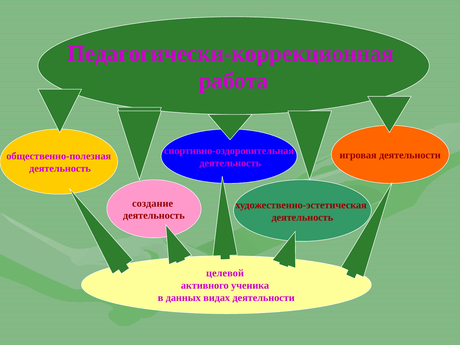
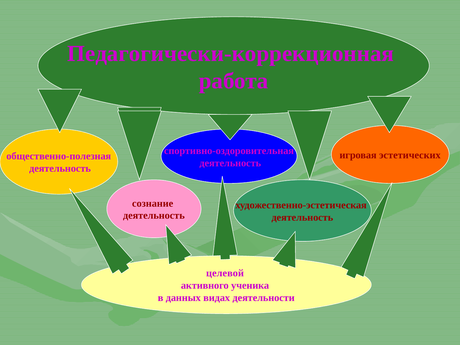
игровая деятельности: деятельности -> эстетических (410, 155)
создание: создание -> сознание (153, 203)
